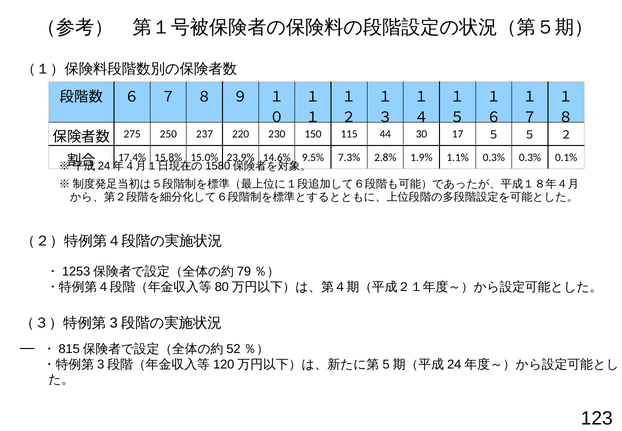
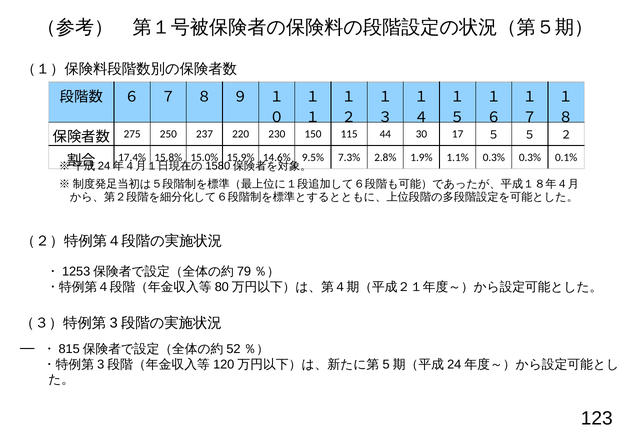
23.9%: 23.9% -> 15.9% (241, 157)
